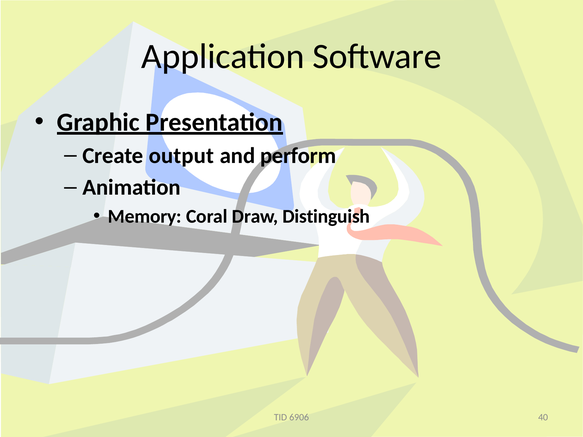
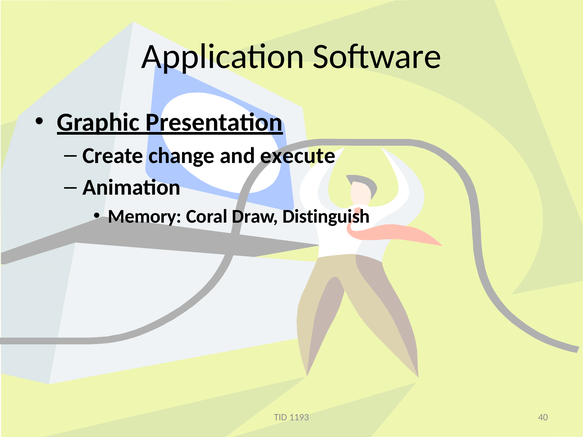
output: output -> change (182, 156)
perform: perform -> execute (298, 156)
6906: 6906 -> 1193 (299, 418)
